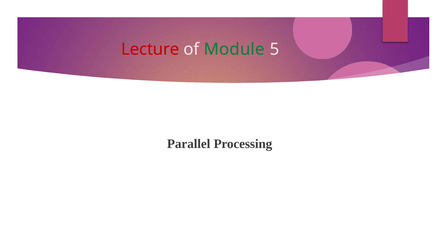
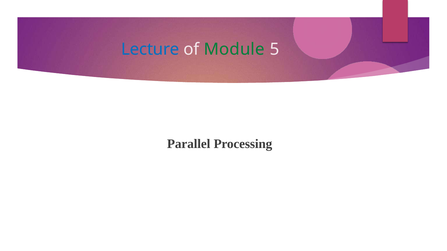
Lecture colour: red -> blue (150, 49)
